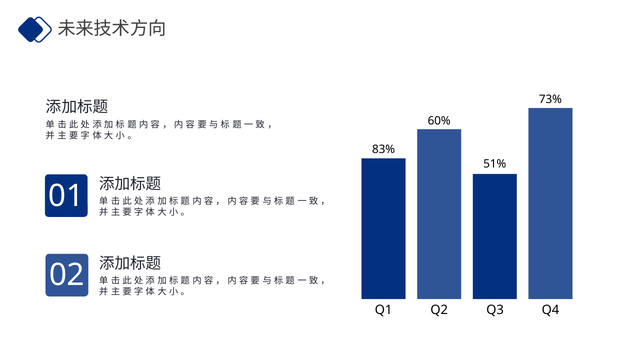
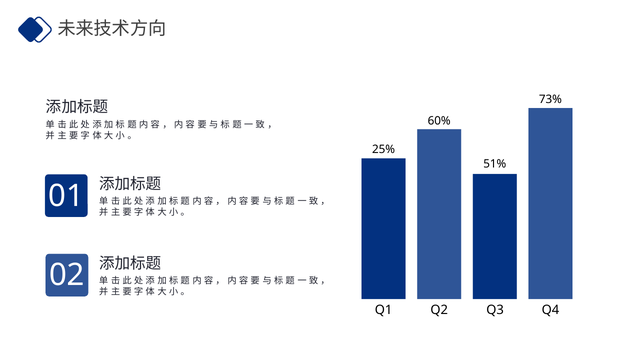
83%: 83% -> 25% (384, 150)
